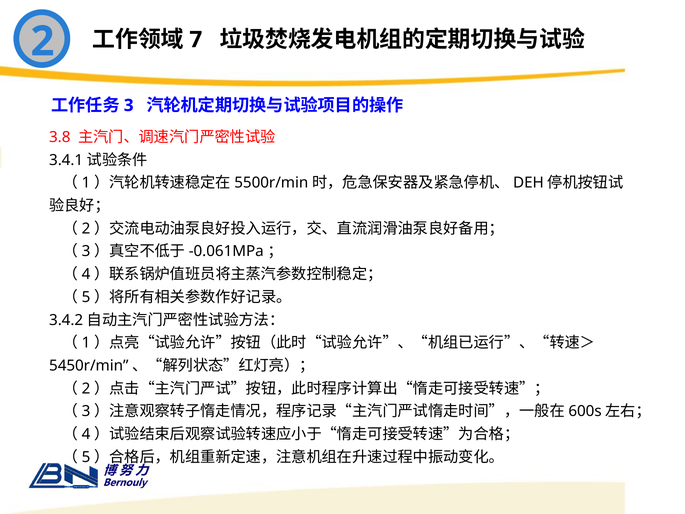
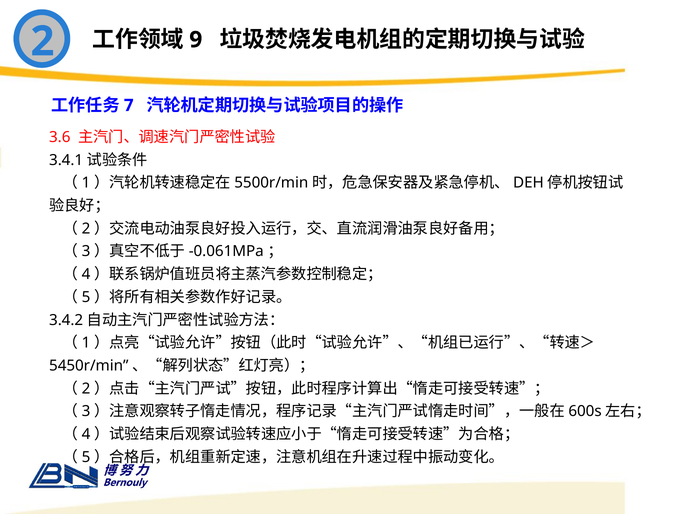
7: 7 -> 9 (196, 40)
3: 3 -> 7 (129, 105)
3.8: 3.8 -> 3.6 (60, 137)
